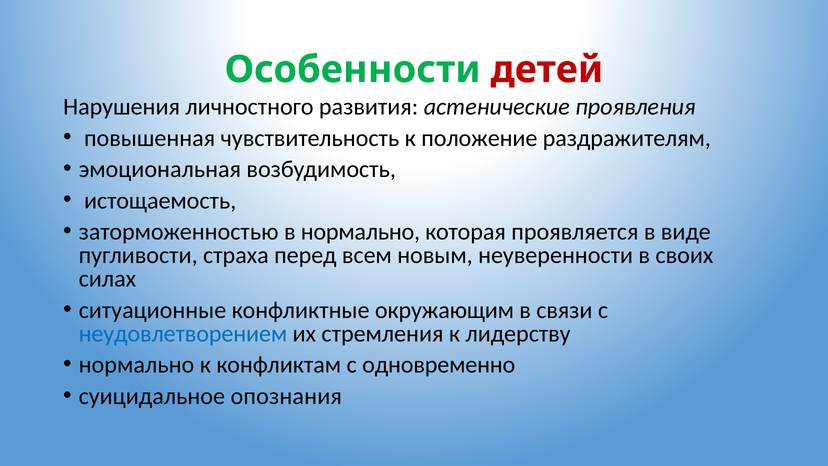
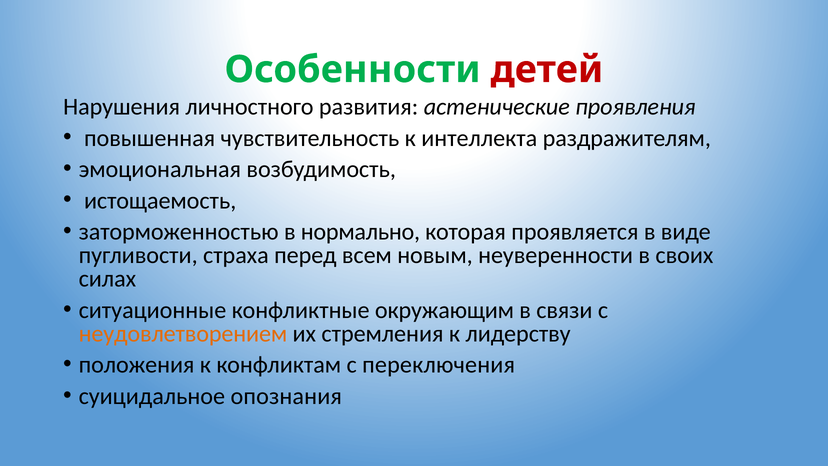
положение: положение -> интеллекта (479, 138)
неудовлетворением colour: blue -> orange (183, 333)
нормально: нормально -> положения (137, 365)
одновременно: одновременно -> переключения (439, 365)
